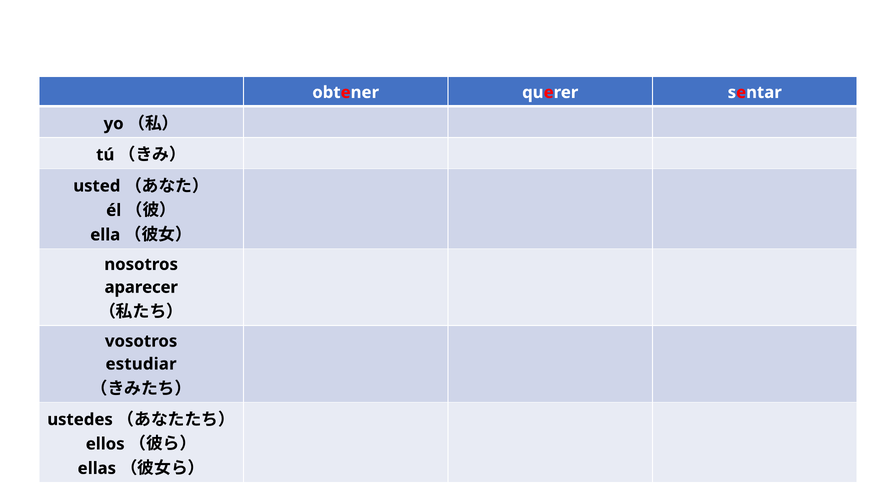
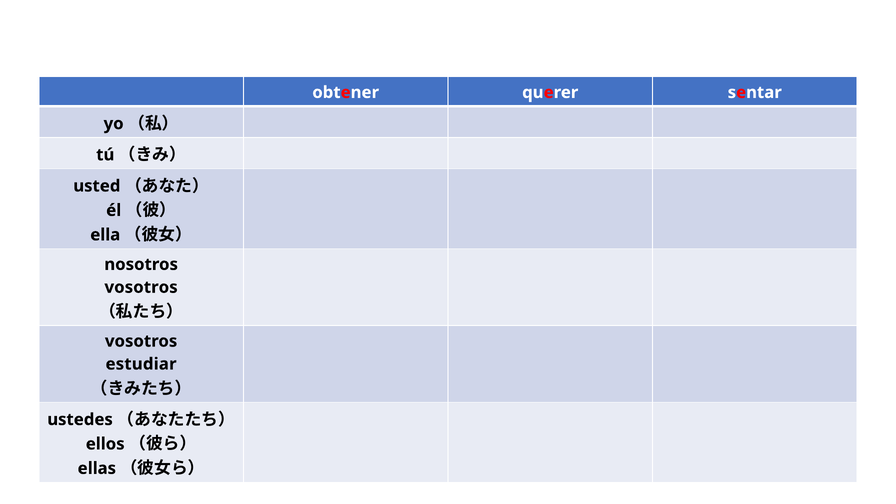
aparecer: aparecer -> vosotros (141, 287)
